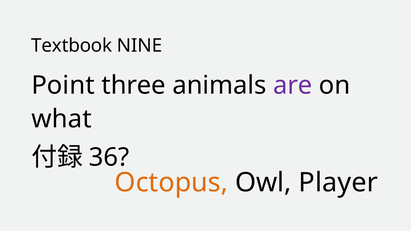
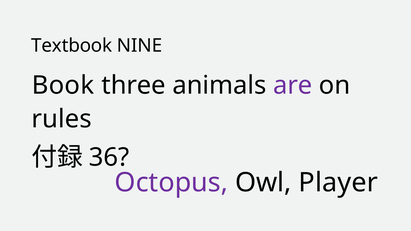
Point: Point -> Book (63, 85)
what: what -> rules (62, 119)
Octopus colour: orange -> purple (171, 183)
